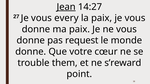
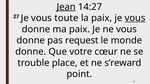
every: every -> toute (66, 18)
vous underline: none -> present (135, 18)
them: them -> place (65, 63)
